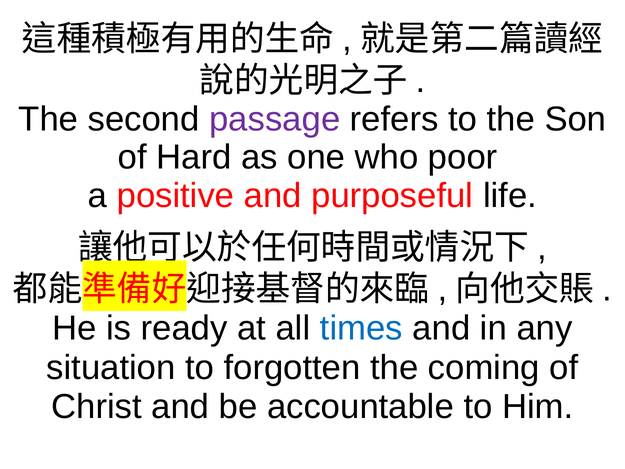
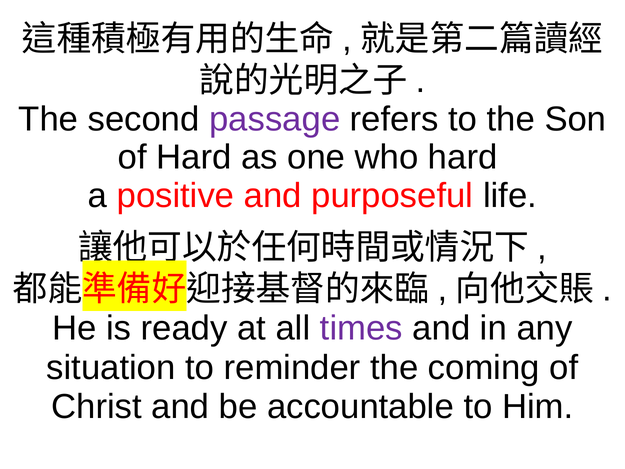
who poor: poor -> hard (463, 157)
times colour: blue -> purple (361, 328)
forgotten: forgotten -> reminder (292, 367)
